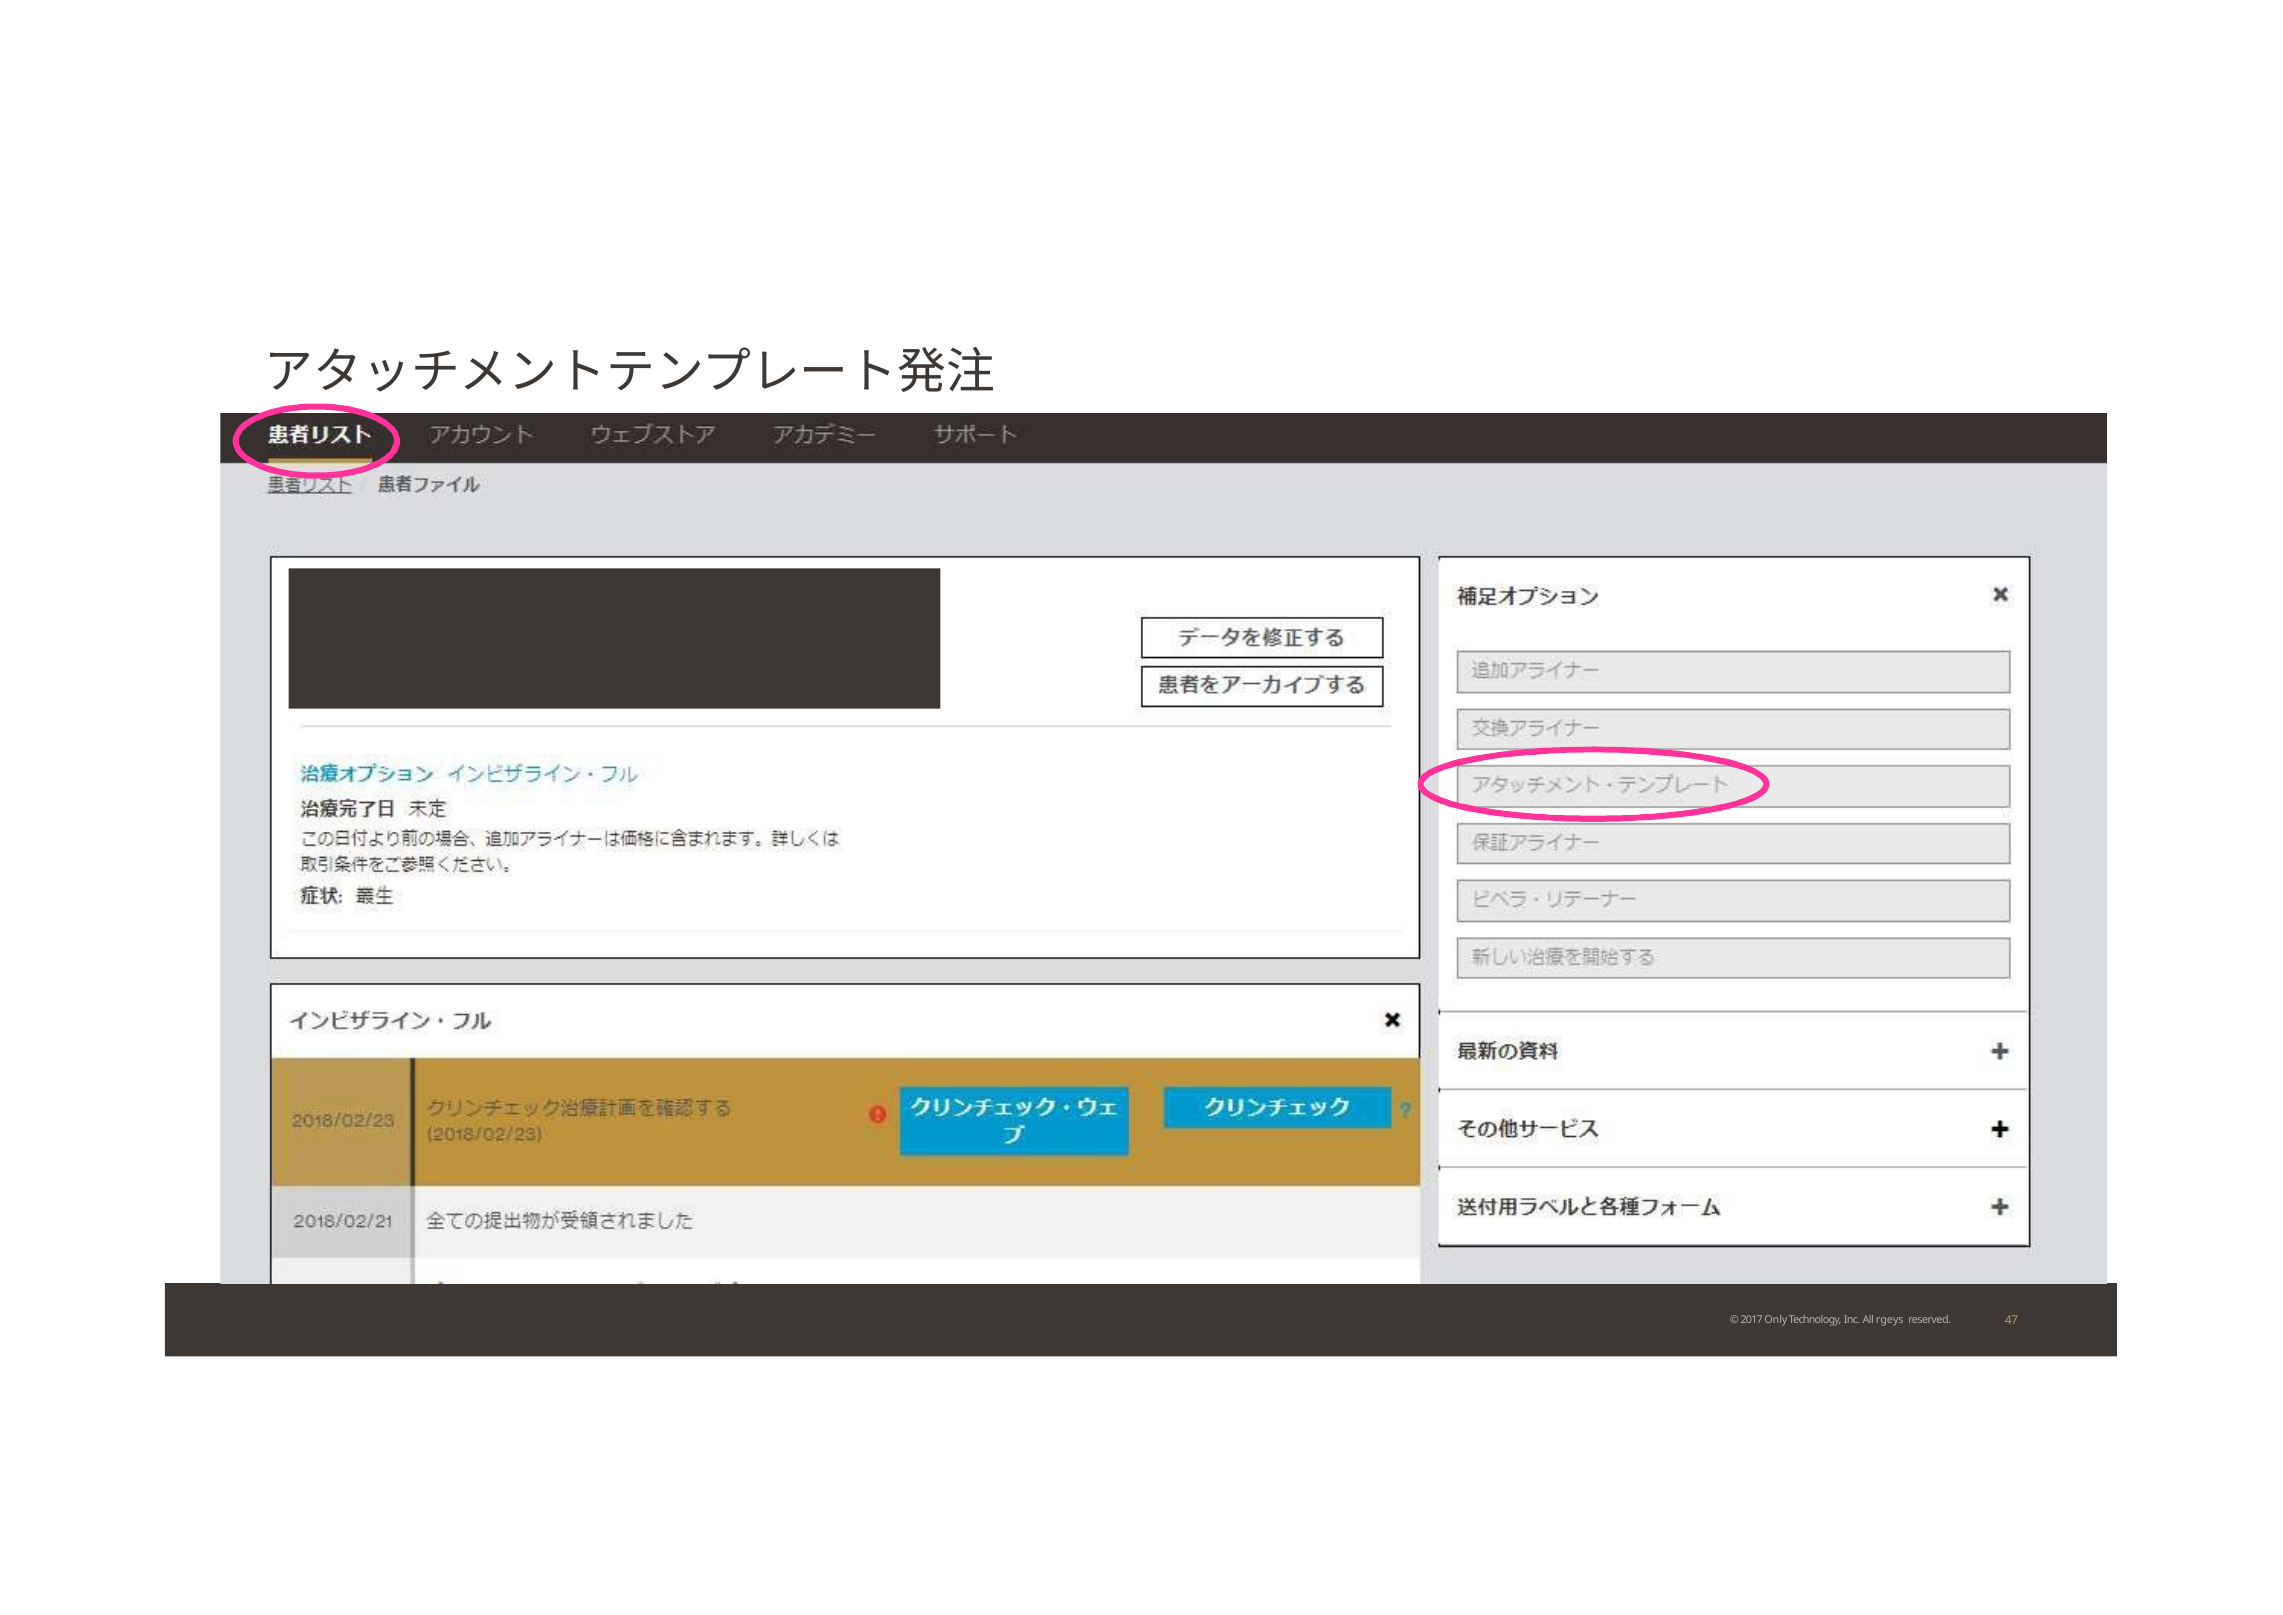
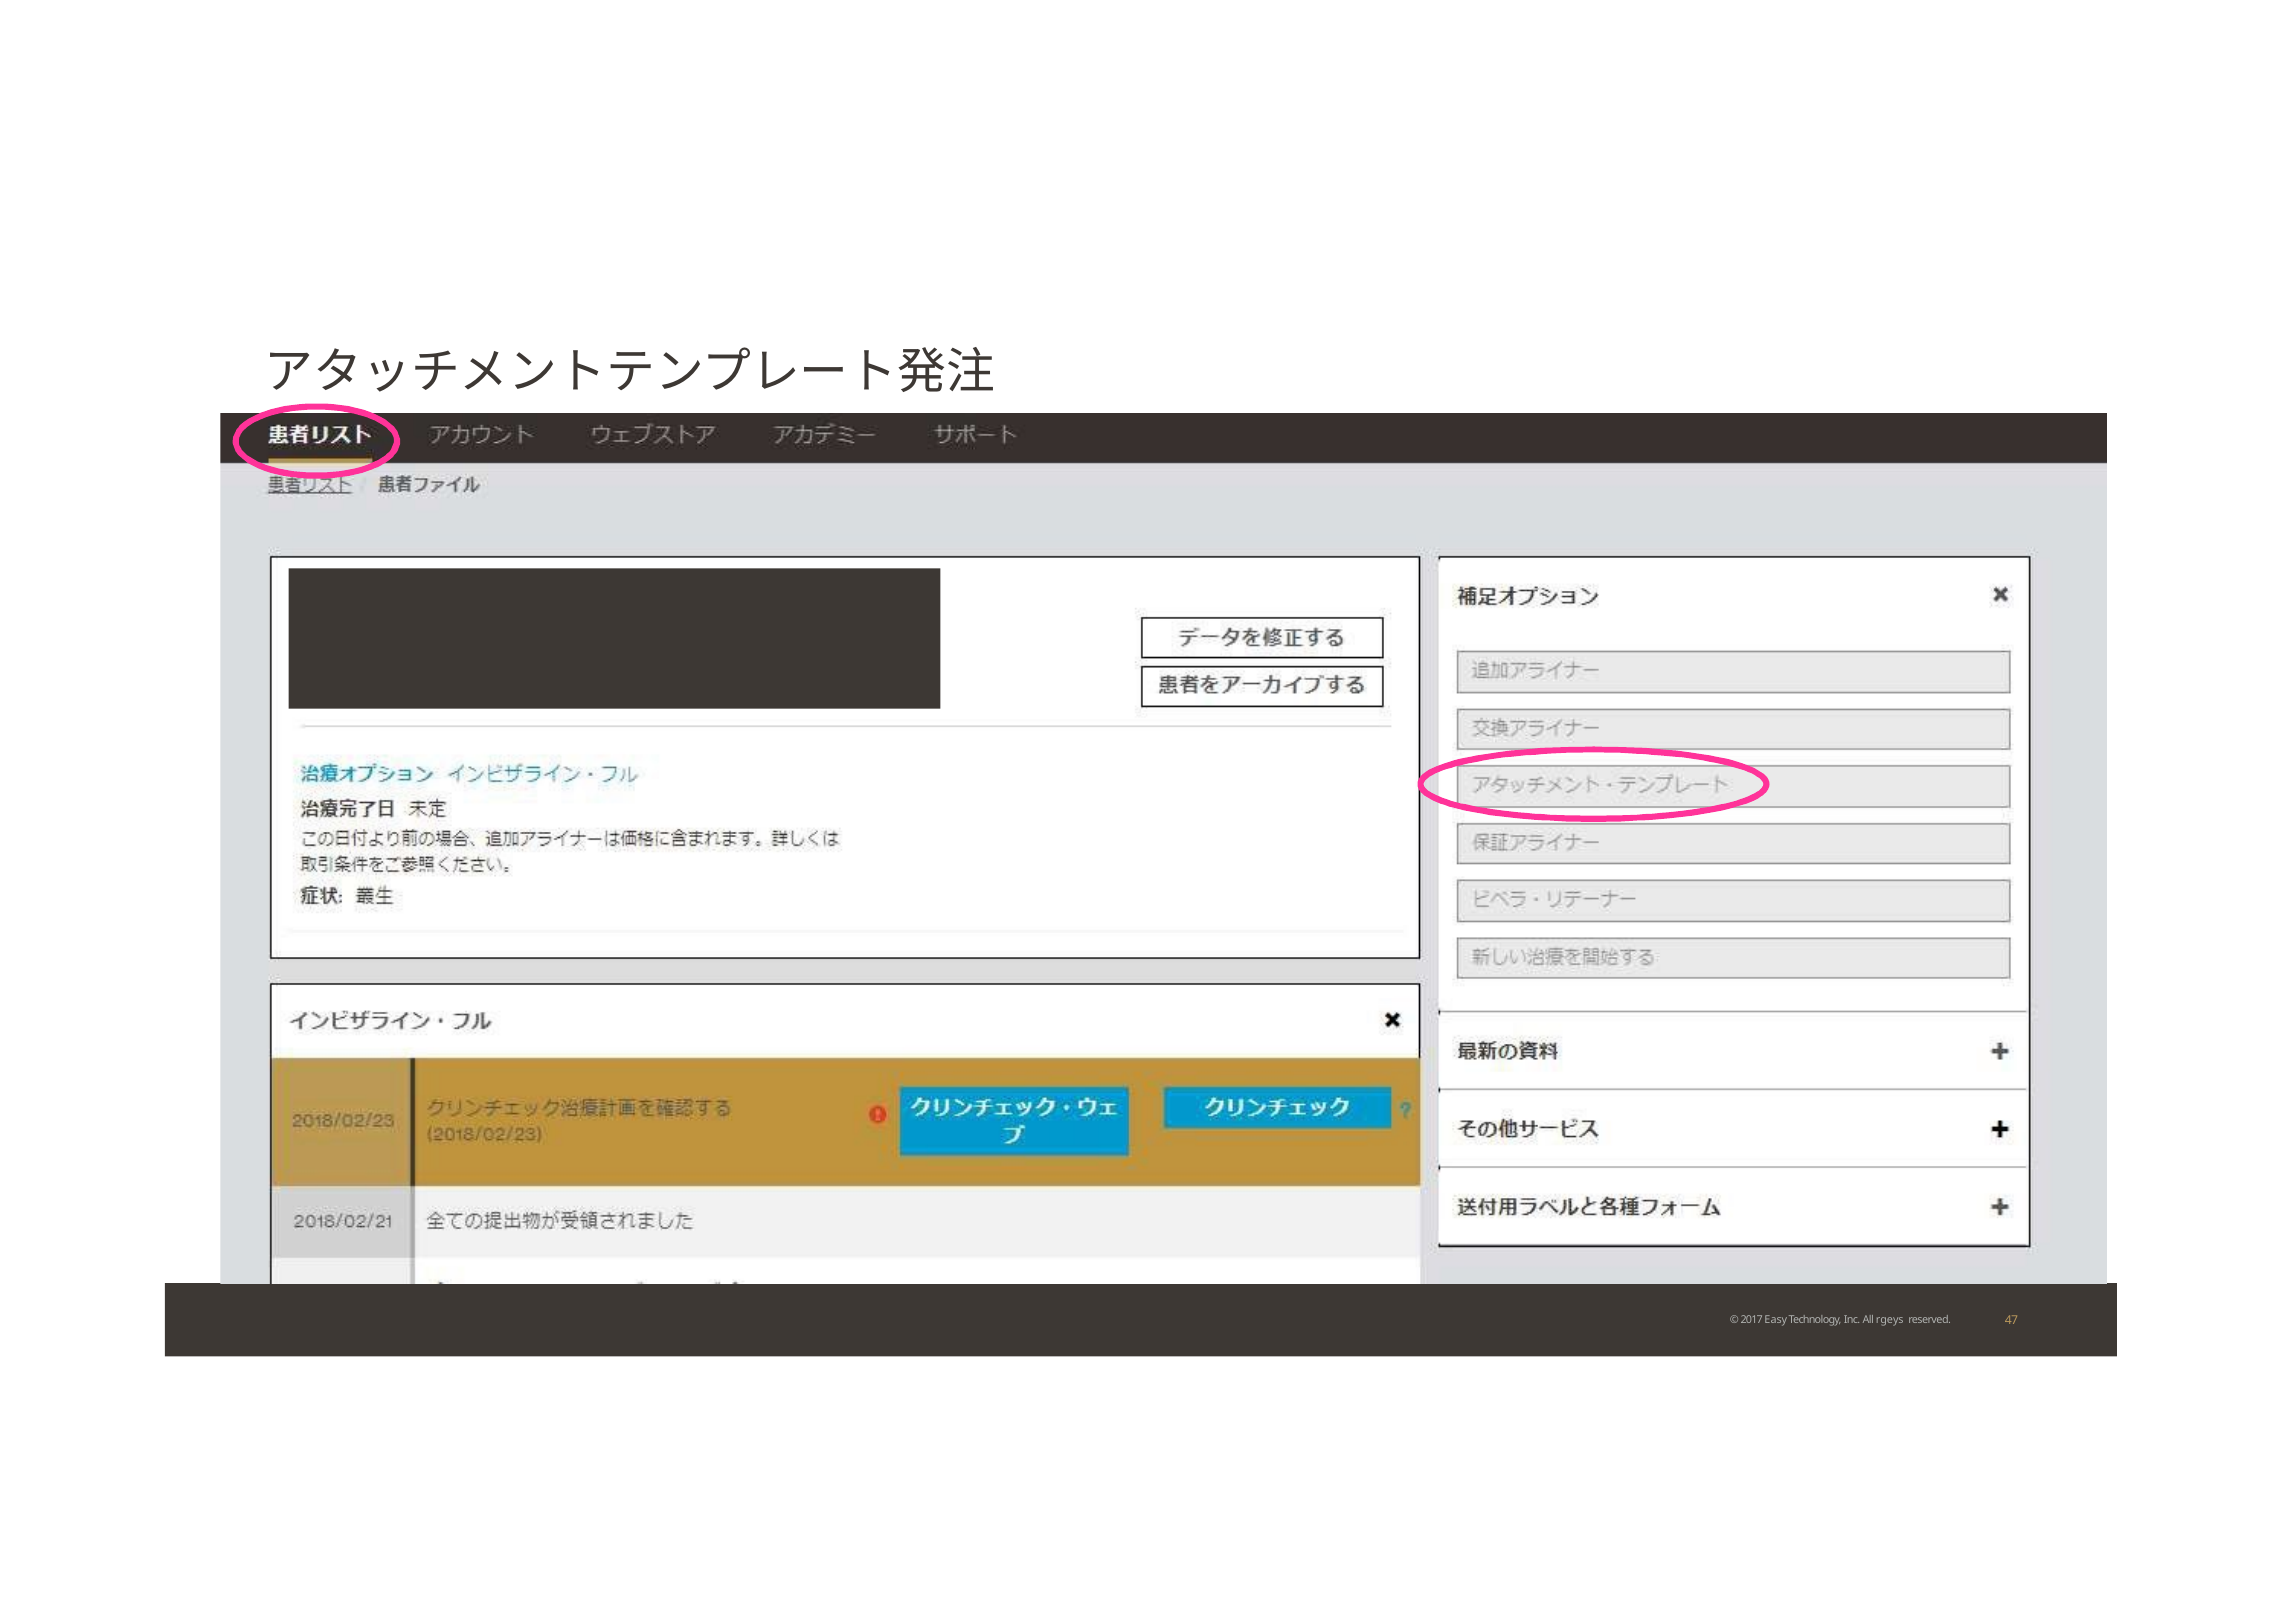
Only: Only -> Easy (1776, 1320)
